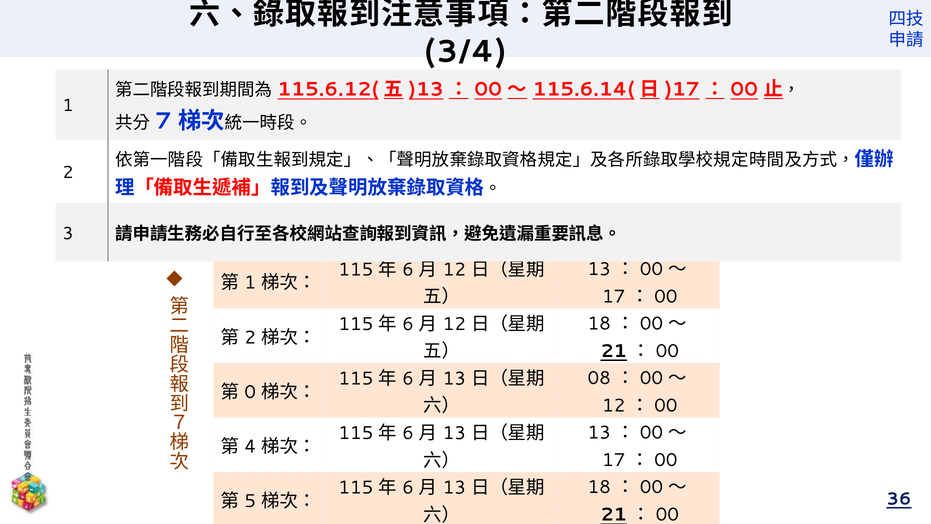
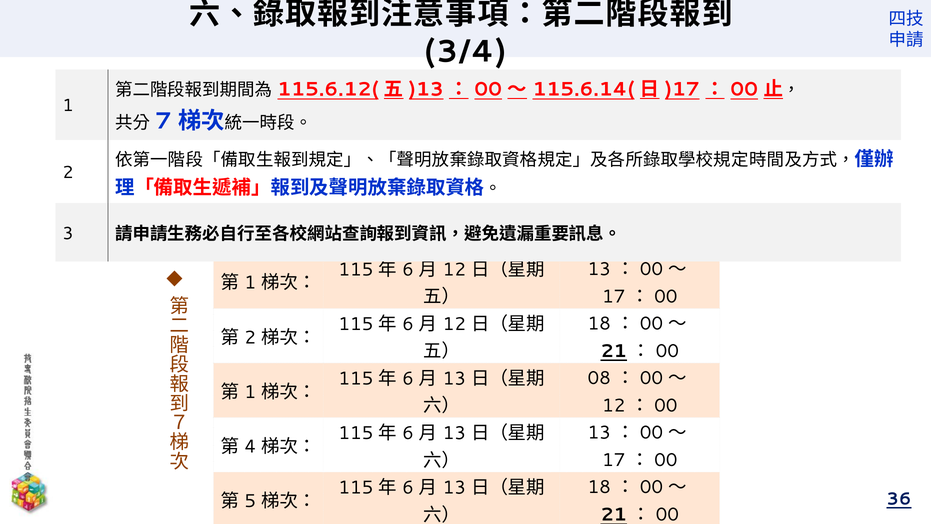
0: 0 -> 1 (250, 392)
